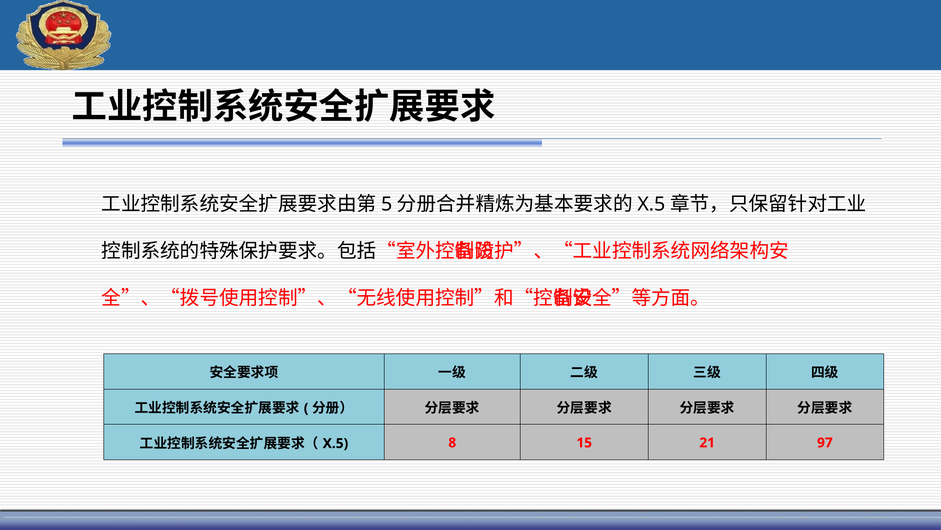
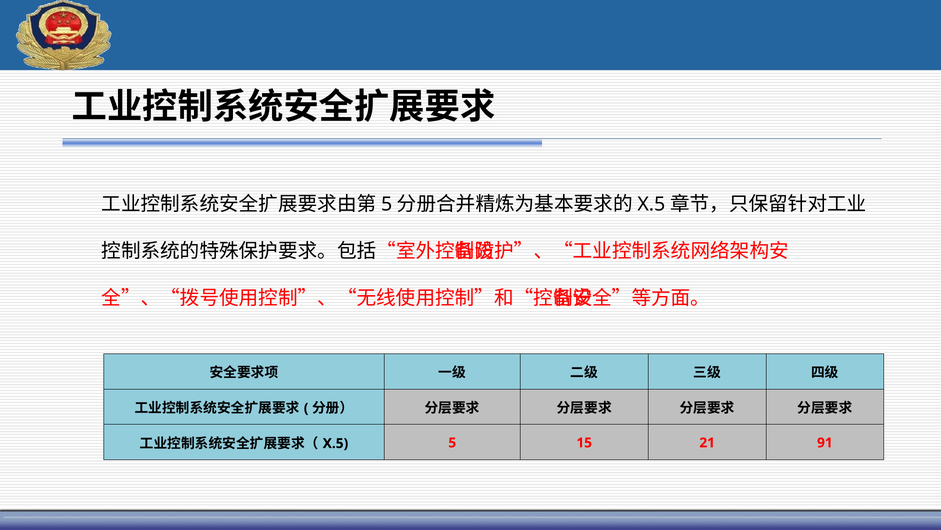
8: 8 -> 5 (452, 442)
97: 97 -> 91 (825, 442)
